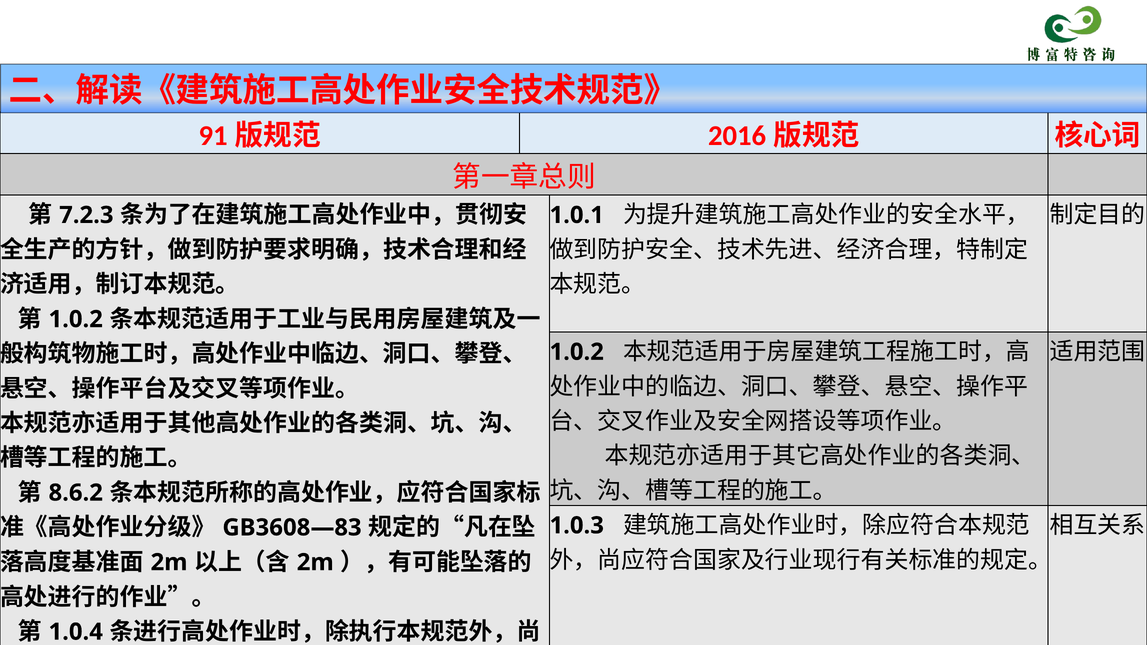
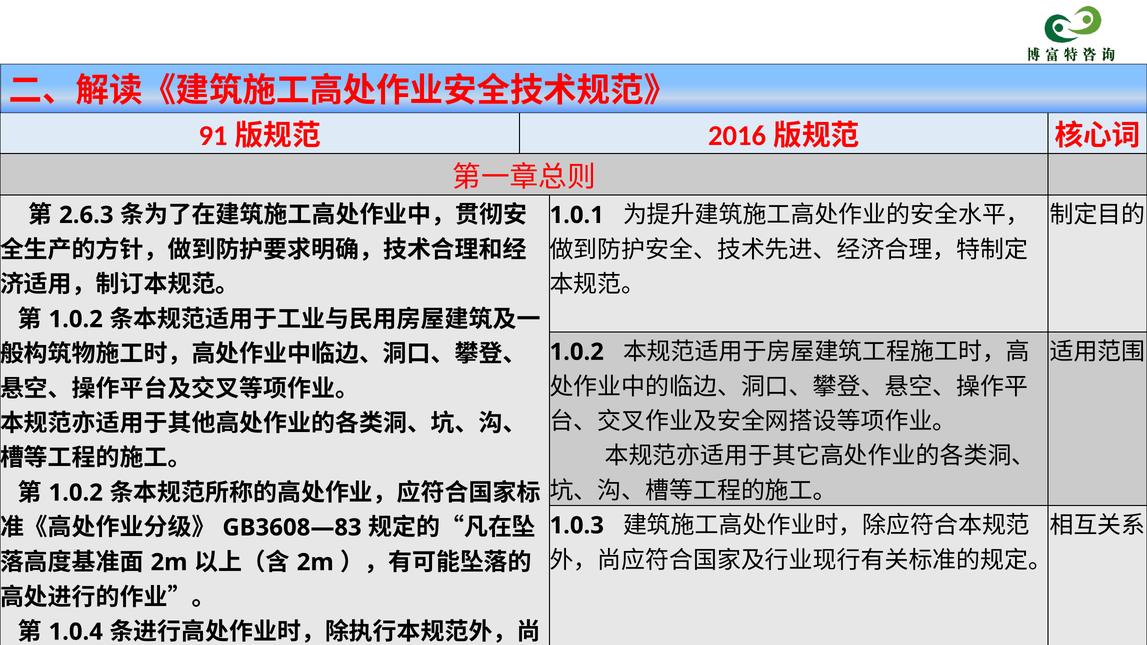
7.2.3: 7.2.3 -> 2.6.3 (86, 215)
8.6.2: 8.6.2 -> 1.0.2 (76, 493)
